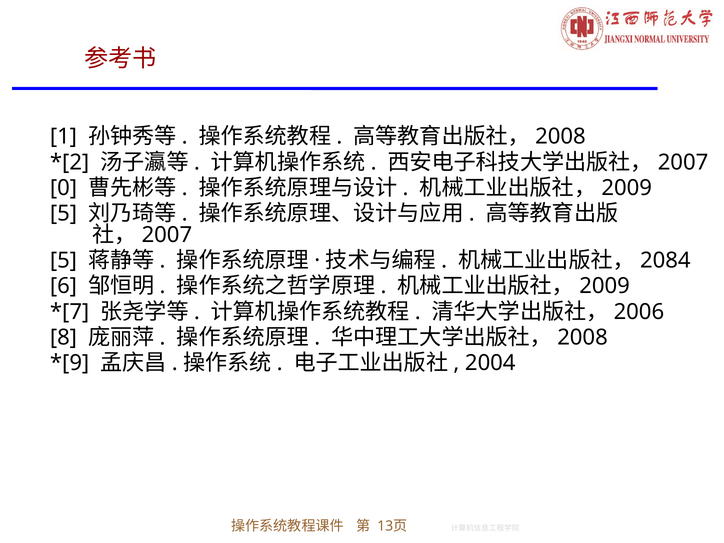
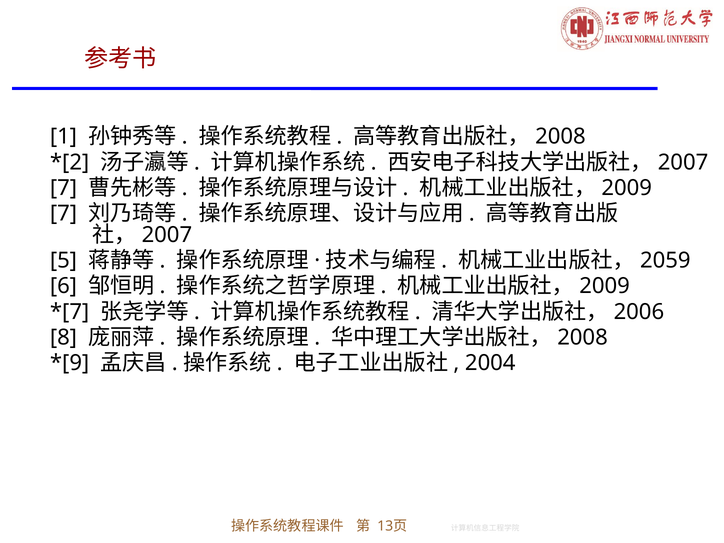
0: 0 -> 7 (64, 188)
5: 5 -> 7 (64, 214)
2084: 2084 -> 2059 (665, 260)
